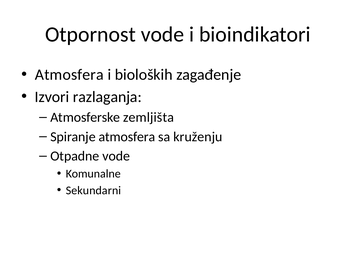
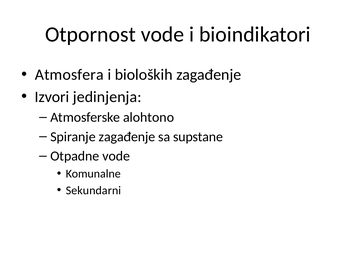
razlaganja: razlaganja -> jedinjenja (107, 97)
zemljišta: zemljišta -> alohtono (149, 117)
Spiranje atmosfera: atmosfera -> zagađenje (127, 137)
kruženju: kruženju -> supstane (198, 137)
